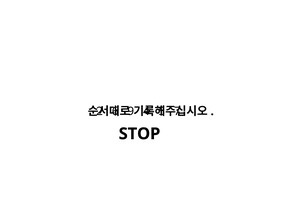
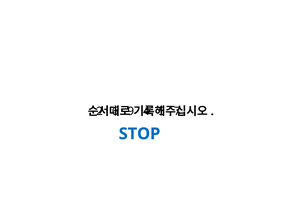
STOP colour: black -> blue (139, 134)
